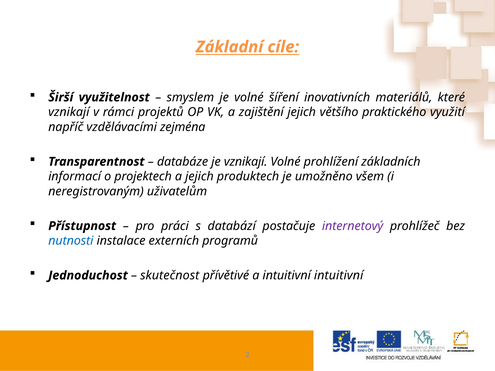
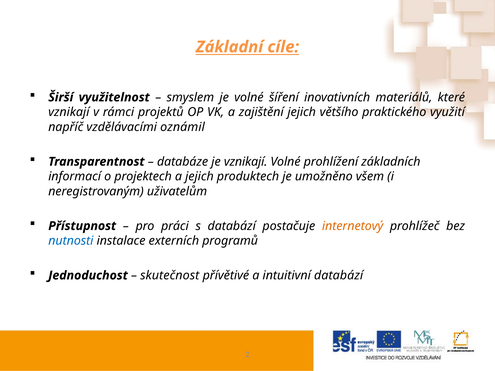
zejména: zejména -> oznámil (183, 127)
internetový colour: purple -> orange (353, 226)
intuitivní intuitivní: intuitivní -> databází (339, 276)
